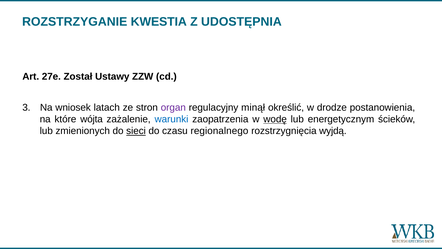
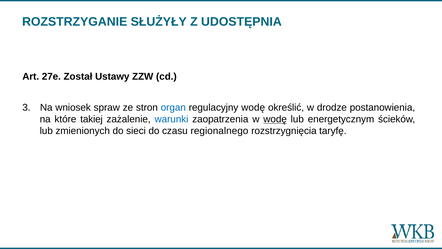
KWESTIA: KWESTIA -> SŁUŻYŁY (159, 22)
latach: latach -> spraw (107, 107)
organ colour: purple -> blue (173, 107)
regulacyjny minął: minął -> wodę (253, 107)
wójta: wójta -> takiej (92, 119)
sieci underline: present -> none (136, 131)
wyjdą: wyjdą -> taryfę (333, 131)
